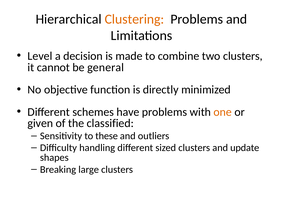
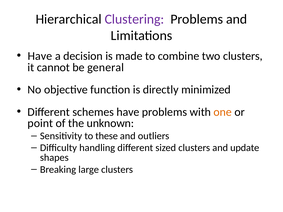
Clustering colour: orange -> purple (134, 19)
Level: Level -> Have (40, 56)
given: given -> point (40, 123)
classified: classified -> unknown (110, 123)
